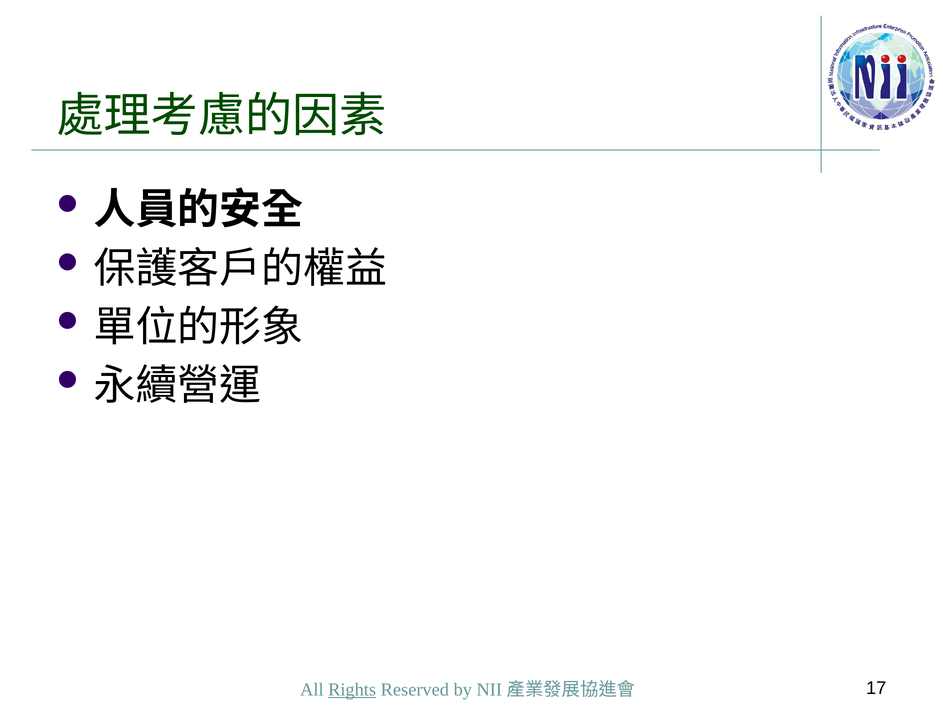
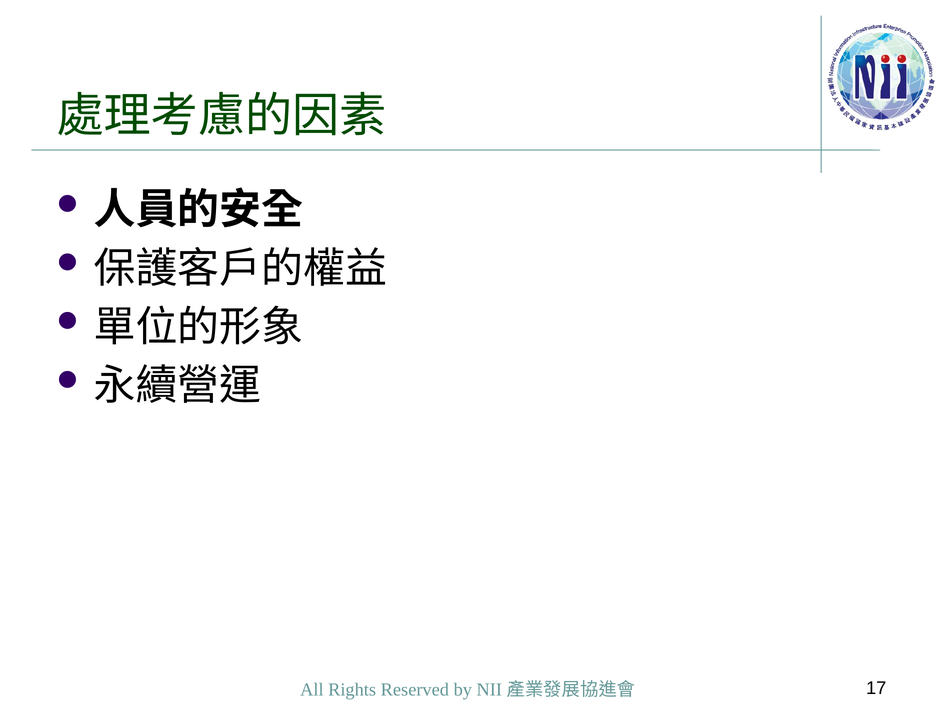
Rights underline: present -> none (352, 690)
